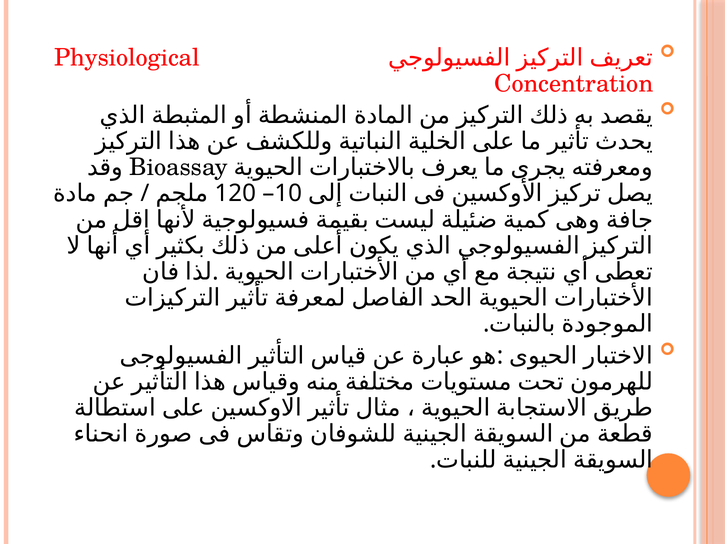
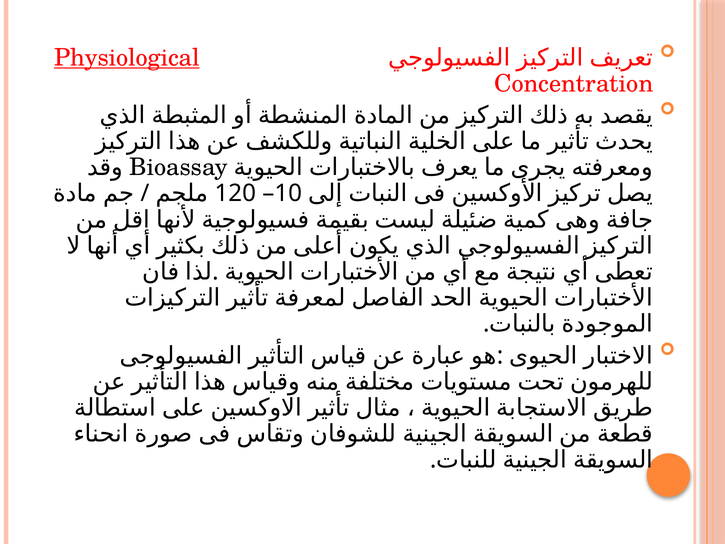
Physiological underline: none -> present (127, 58)
